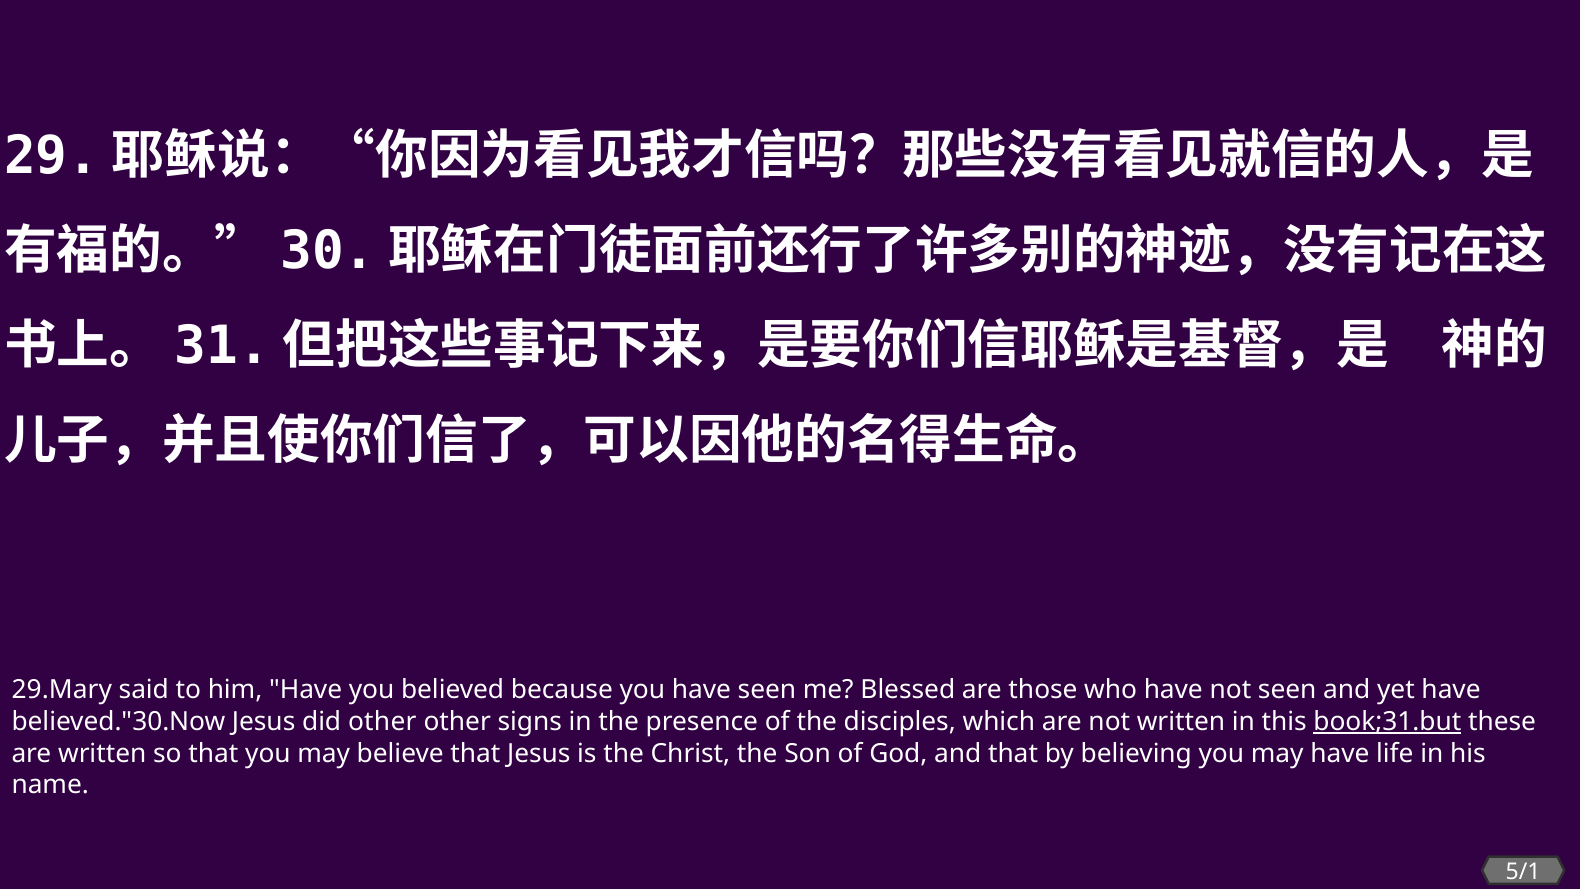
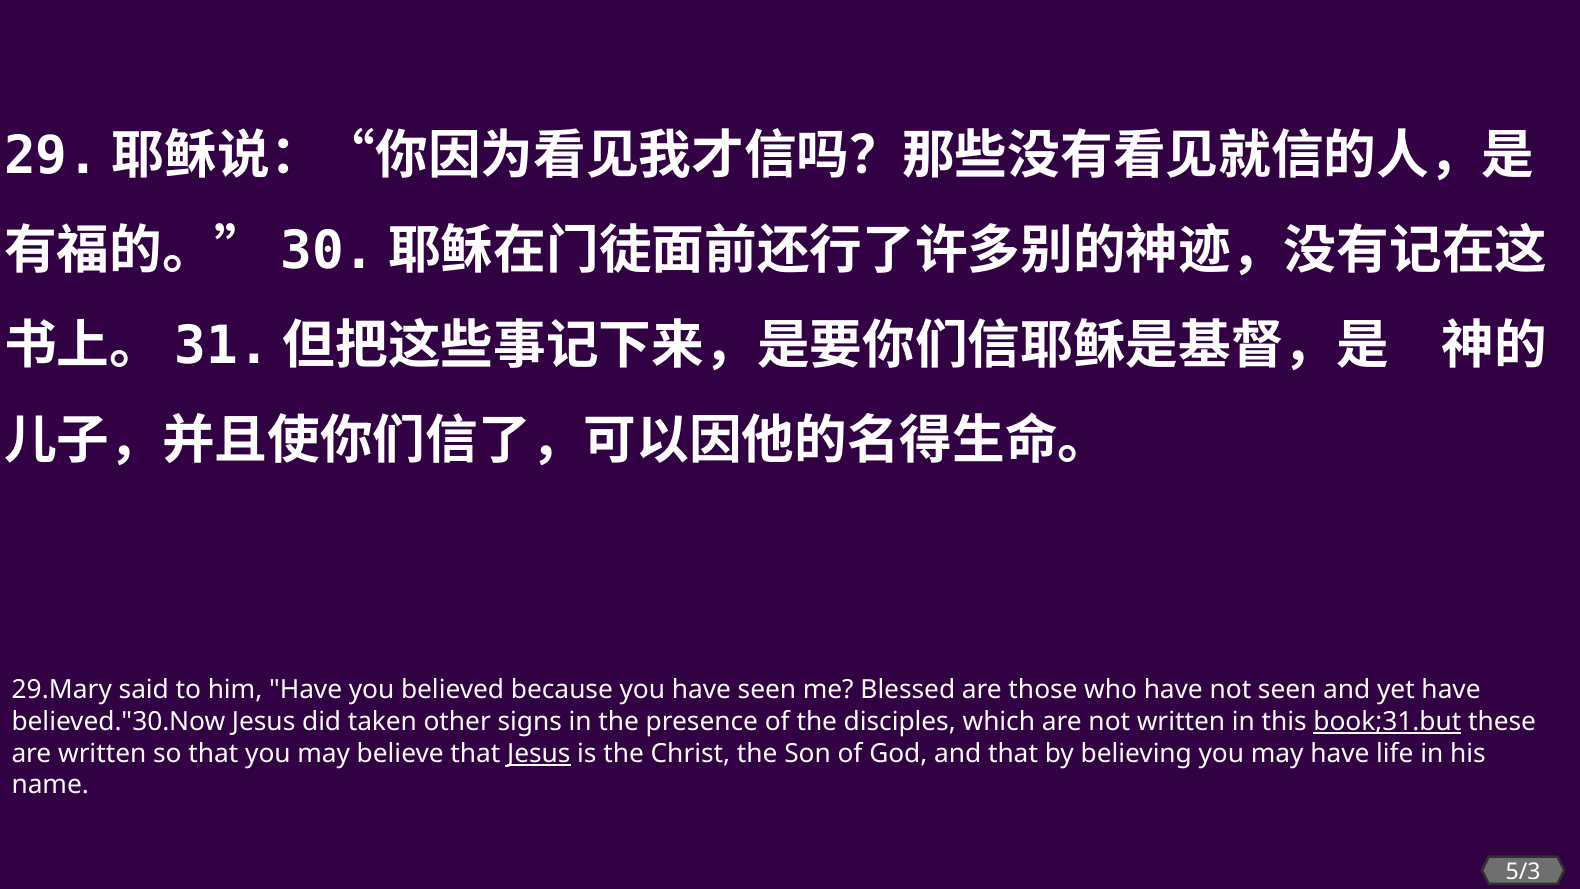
did other: other -> taken (382, 722)
Jesus underline: none -> present (539, 753)
5/1: 5/1 -> 5/3 (1523, 872)
